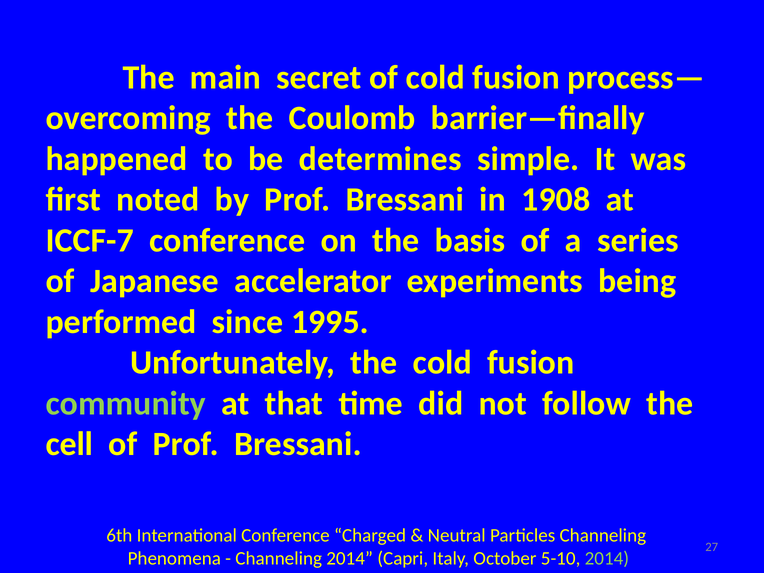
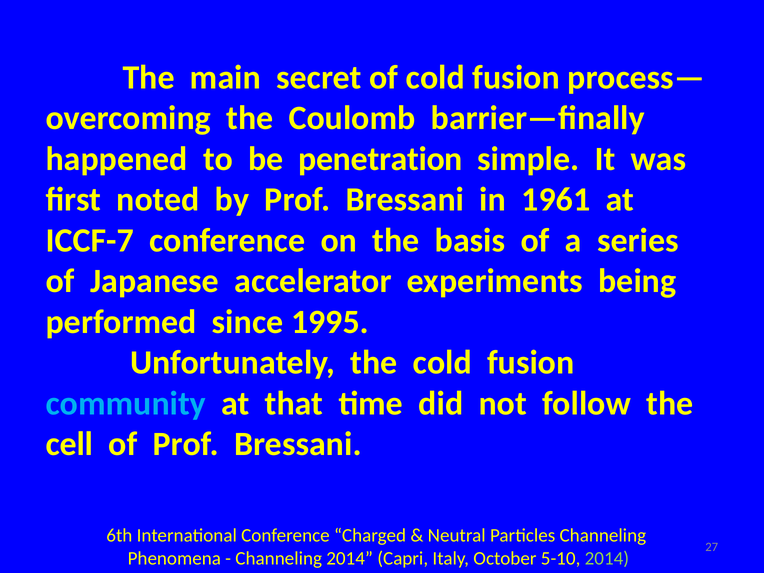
determines: determines -> penetration (381, 159)
1908: 1908 -> 1961 (556, 200)
community colour: light green -> light blue (126, 403)
